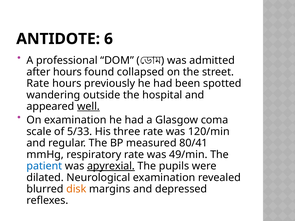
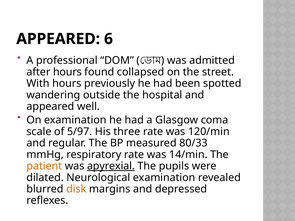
ANTIDOTE: ANTIDOTE -> APPEARED (58, 39)
Rate: Rate -> With (38, 84)
well underline: present -> none (88, 107)
5/33: 5/33 -> 5/97 (80, 132)
80/41: 80/41 -> 80/33 (194, 143)
49/min: 49/min -> 14/min (188, 155)
patient colour: blue -> orange (44, 166)
